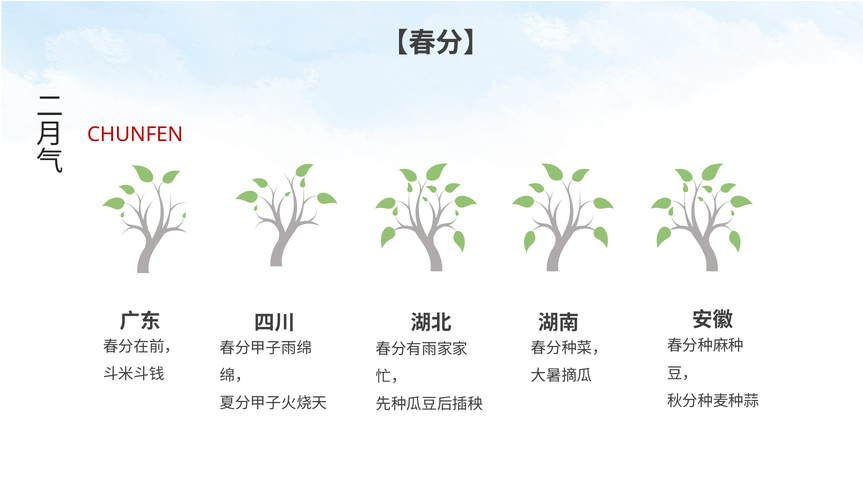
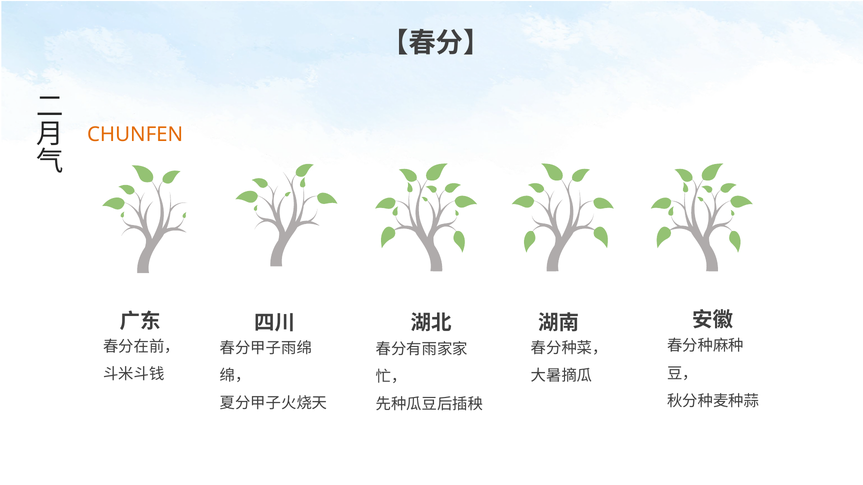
CHUNFEN colour: red -> orange (135, 135)
